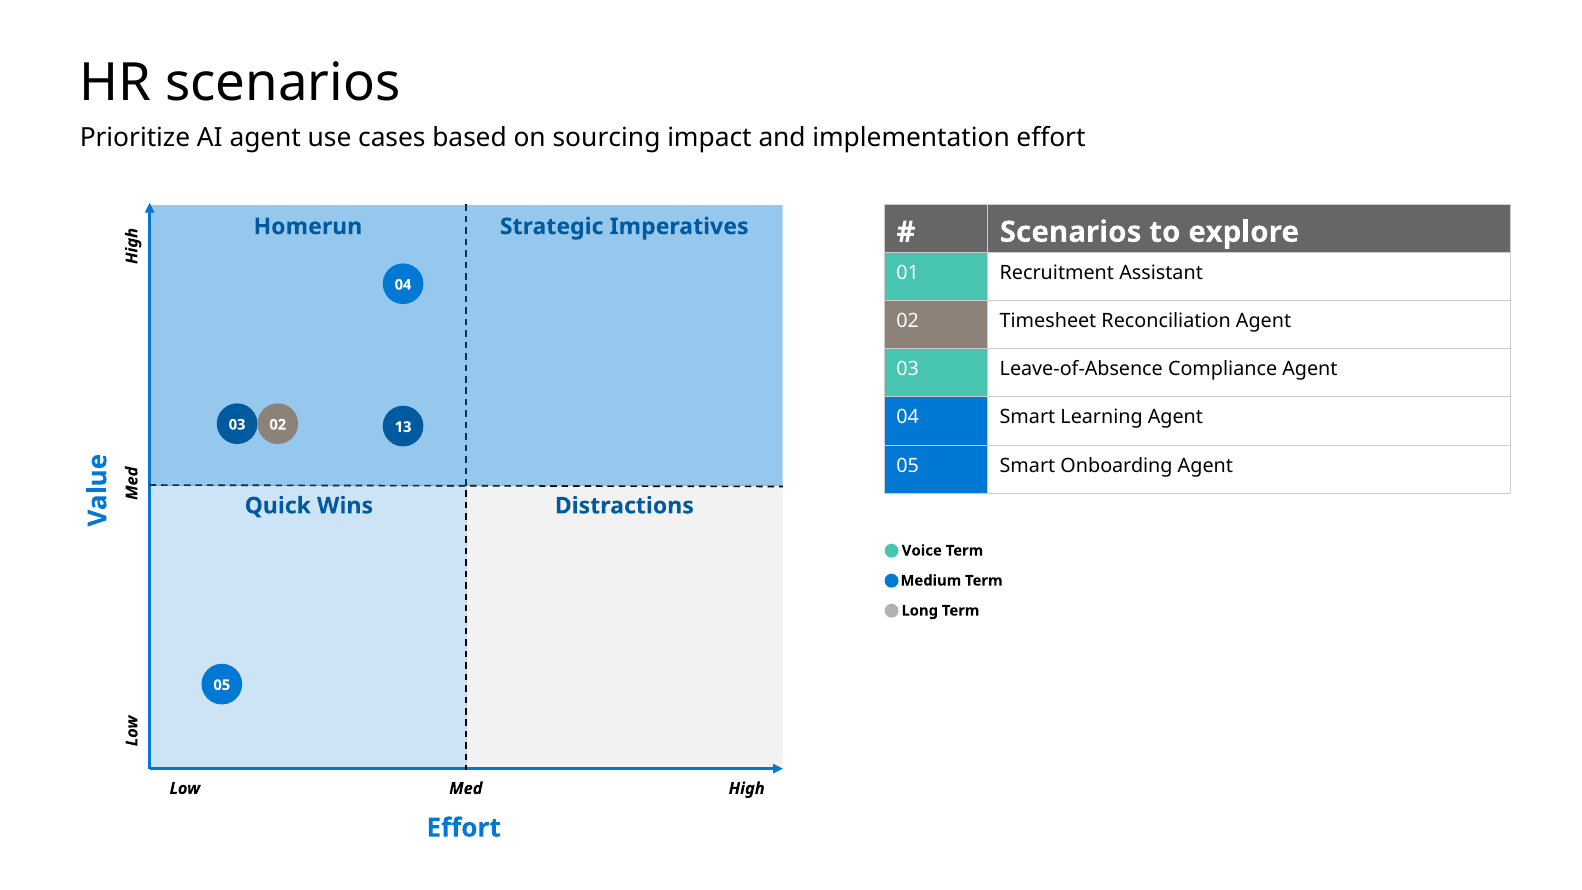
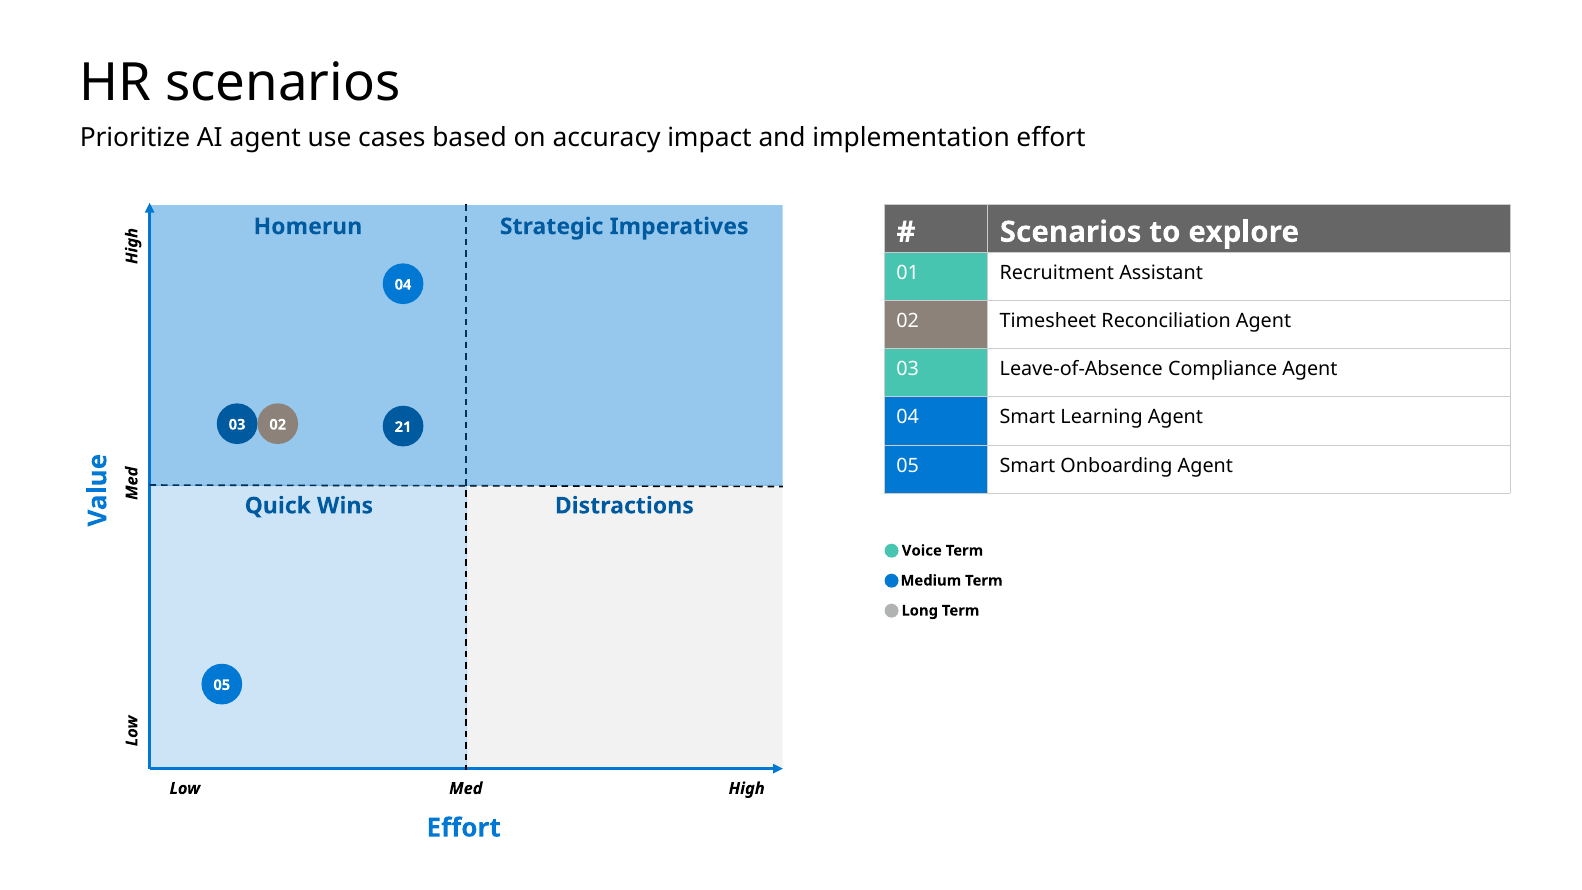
sourcing: sourcing -> accuracy (607, 138)
13: 13 -> 21 (403, 427)
